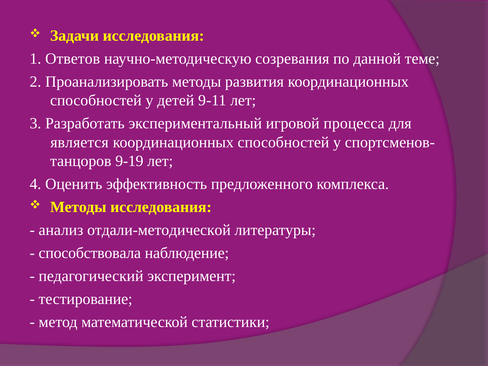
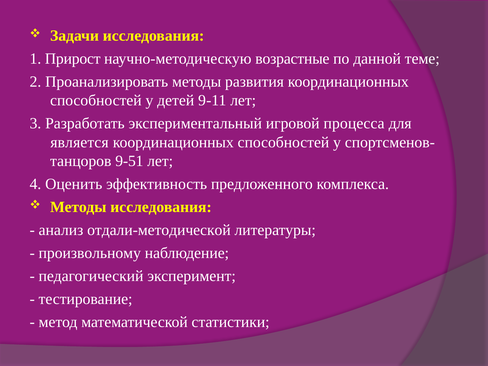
Ответов: Ответов -> Прирост (73, 59)
созревания: созревания -> возрастные (292, 59)
9-19: 9-19 -> 9-51 (129, 161)
способствовала: способствовала -> произвольному (90, 253)
